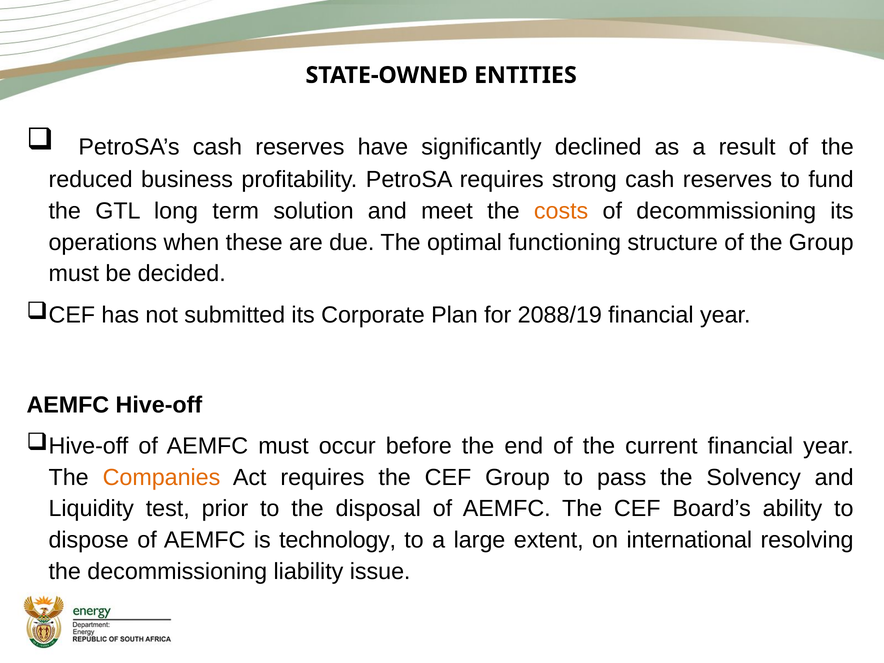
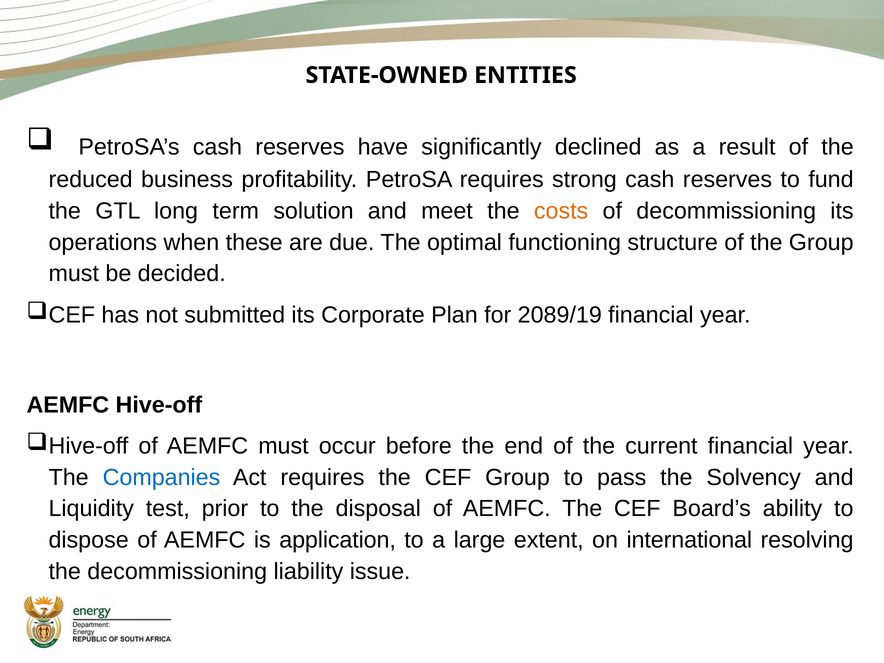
2088/19: 2088/19 -> 2089/19 (560, 315)
Companies colour: orange -> blue (161, 477)
technology: technology -> application (338, 540)
